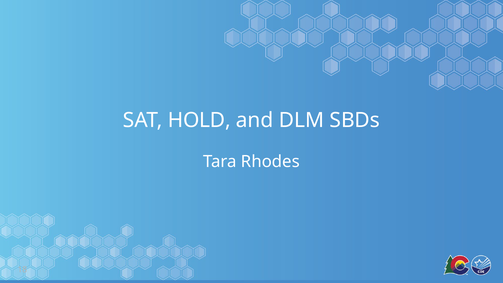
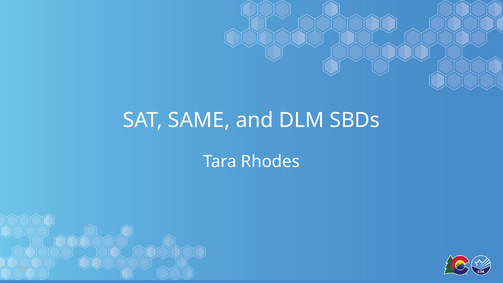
HOLD: HOLD -> SAME (199, 120)
